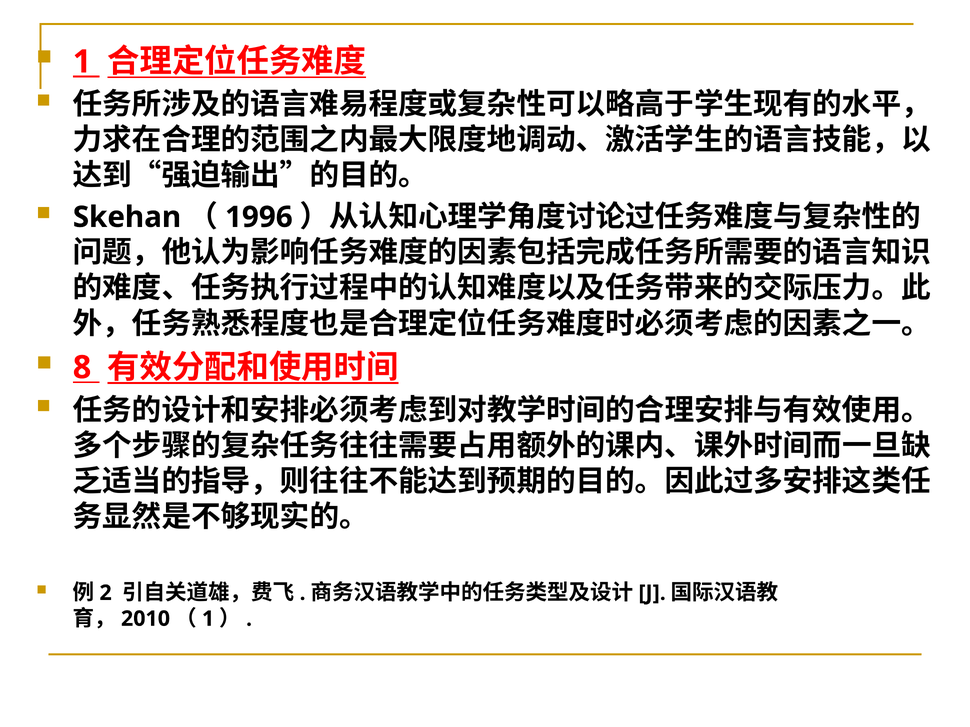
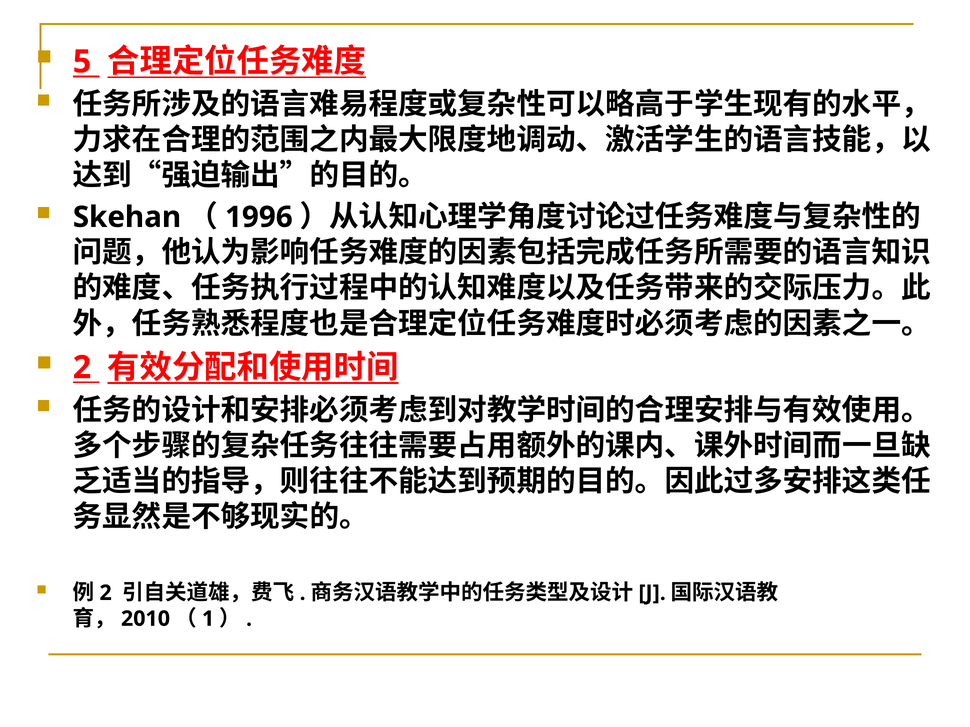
1: 1 -> 5 (82, 62)
8: 8 -> 2 (82, 368)
